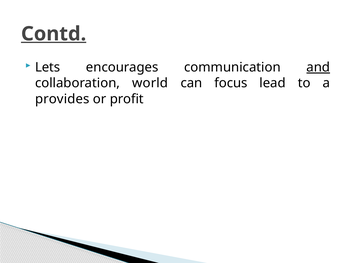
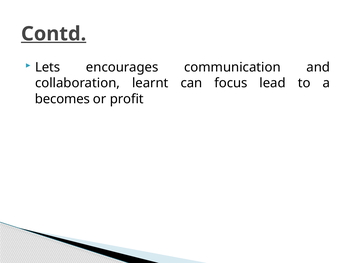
and underline: present -> none (318, 67)
world: world -> learnt (150, 83)
provides: provides -> becomes (62, 99)
